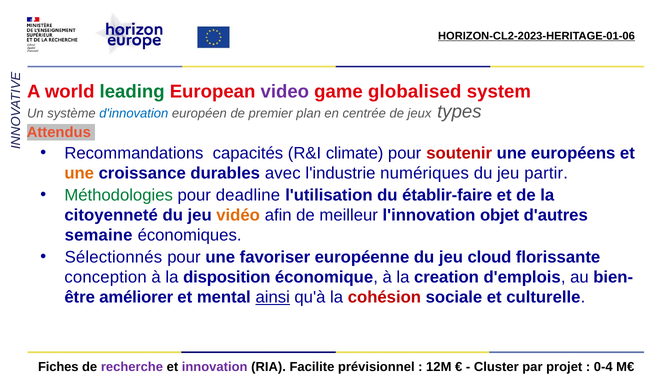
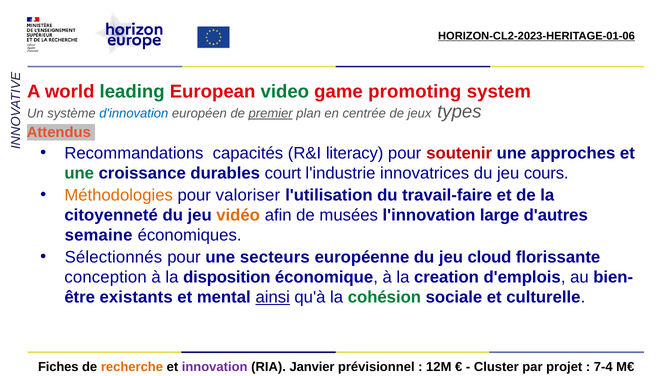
video colour: purple -> green (285, 91)
globalised: globalised -> promoting (415, 91)
premier underline: none -> present (271, 113)
climate: climate -> literacy (355, 153)
européens: européens -> approches (573, 153)
une colour: orange -> green (79, 173)
avec: avec -> court (283, 173)
numériques: numériques -> innovatrices (425, 173)
partir: partir -> cours (546, 173)
Méthodologies colour: green -> orange (119, 195)
deadline: deadline -> valoriser (248, 195)
établir-faire: établir-faire -> travail-faire (447, 195)
meilleur: meilleur -> musées (349, 215)
objet: objet -> large (500, 215)
favoriser: favoriser -> secteurs (275, 257)
améliorer: améliorer -> existants (136, 297)
cohésion colour: red -> green (384, 297)
recherche colour: purple -> orange (132, 367)
Facilite: Facilite -> Janvier (312, 367)
0-4: 0-4 -> 7-4 (603, 367)
